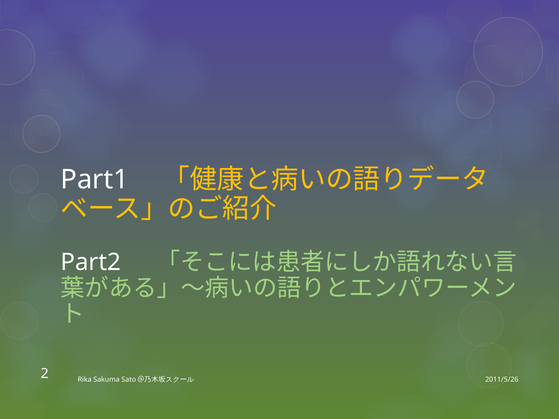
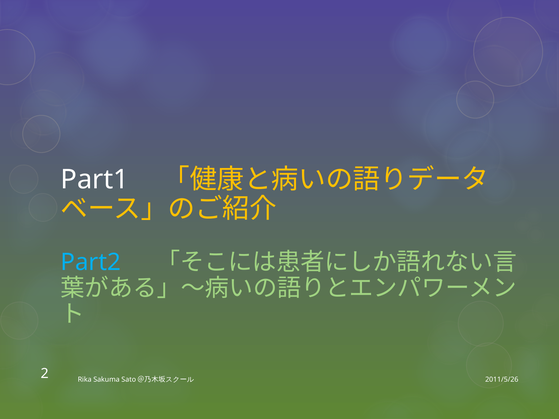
Part2 colour: white -> light blue (91, 262)
